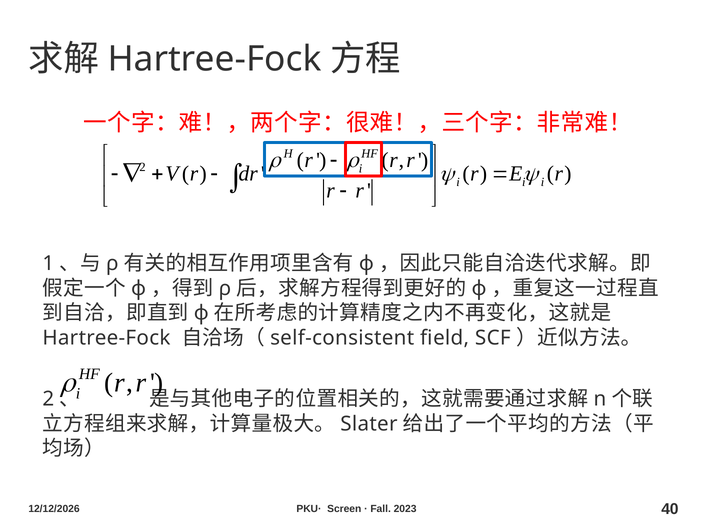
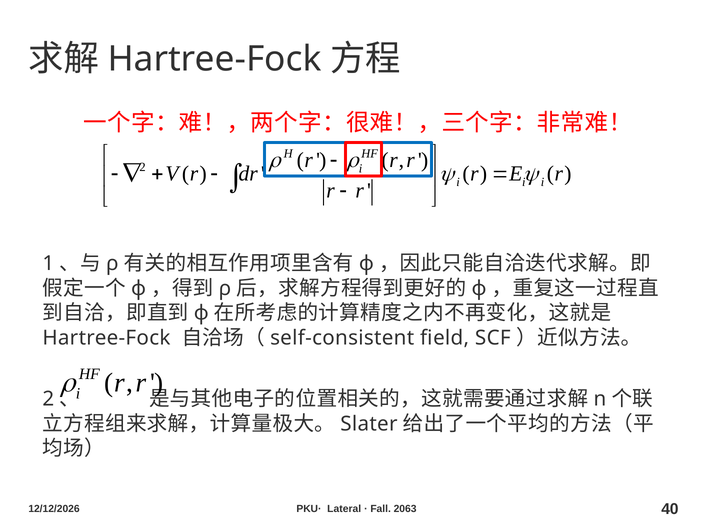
Screen: Screen -> Lateral (344, 509)
2023: 2023 -> 2063 (405, 509)
